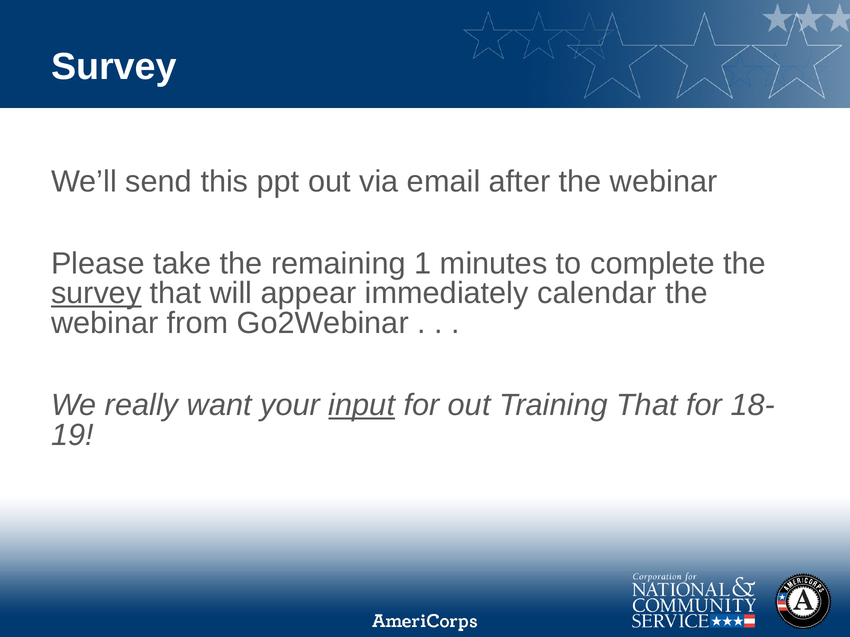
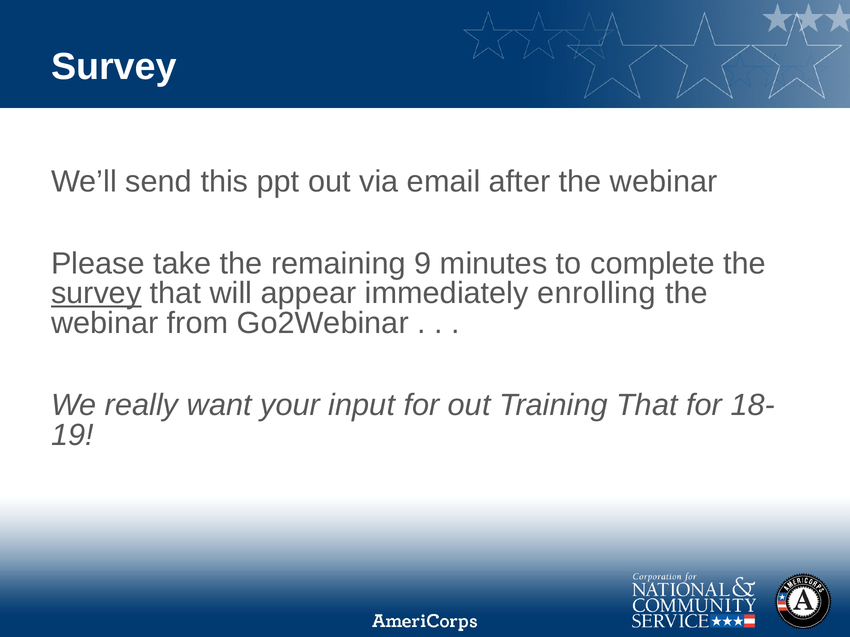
1: 1 -> 9 (423, 264)
calendar: calendar -> enrolling (597, 294)
input underline: present -> none (362, 406)
